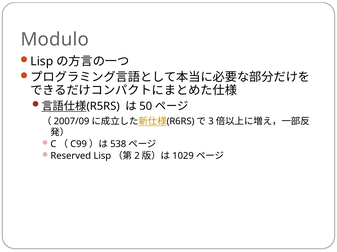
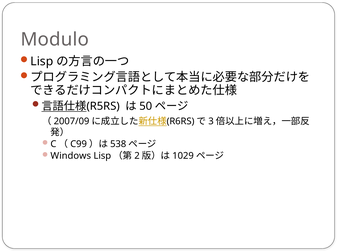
Reserved: Reserved -> Windows (71, 156)
